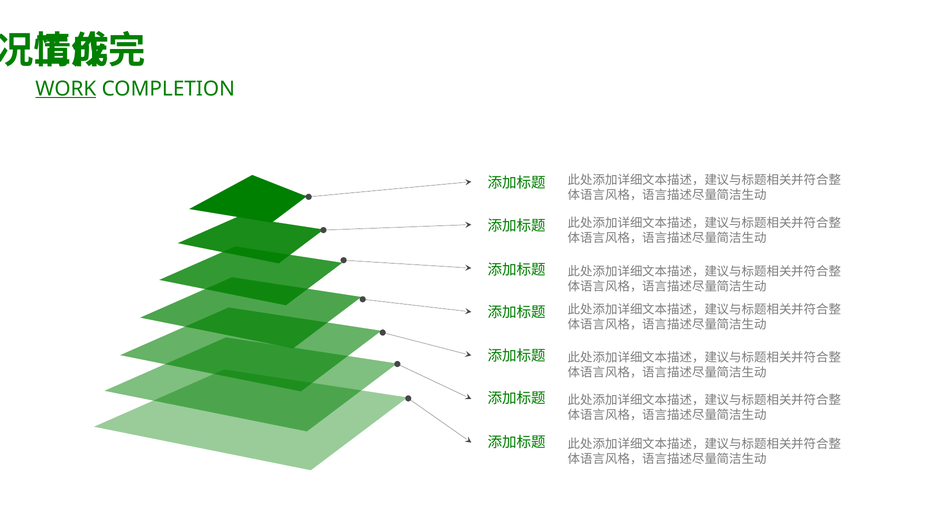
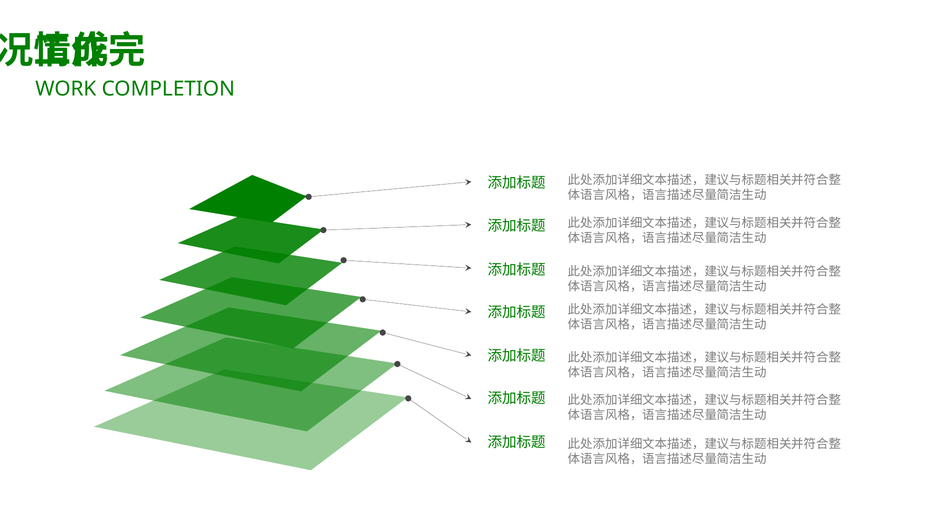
WORK underline: present -> none (66, 89)
